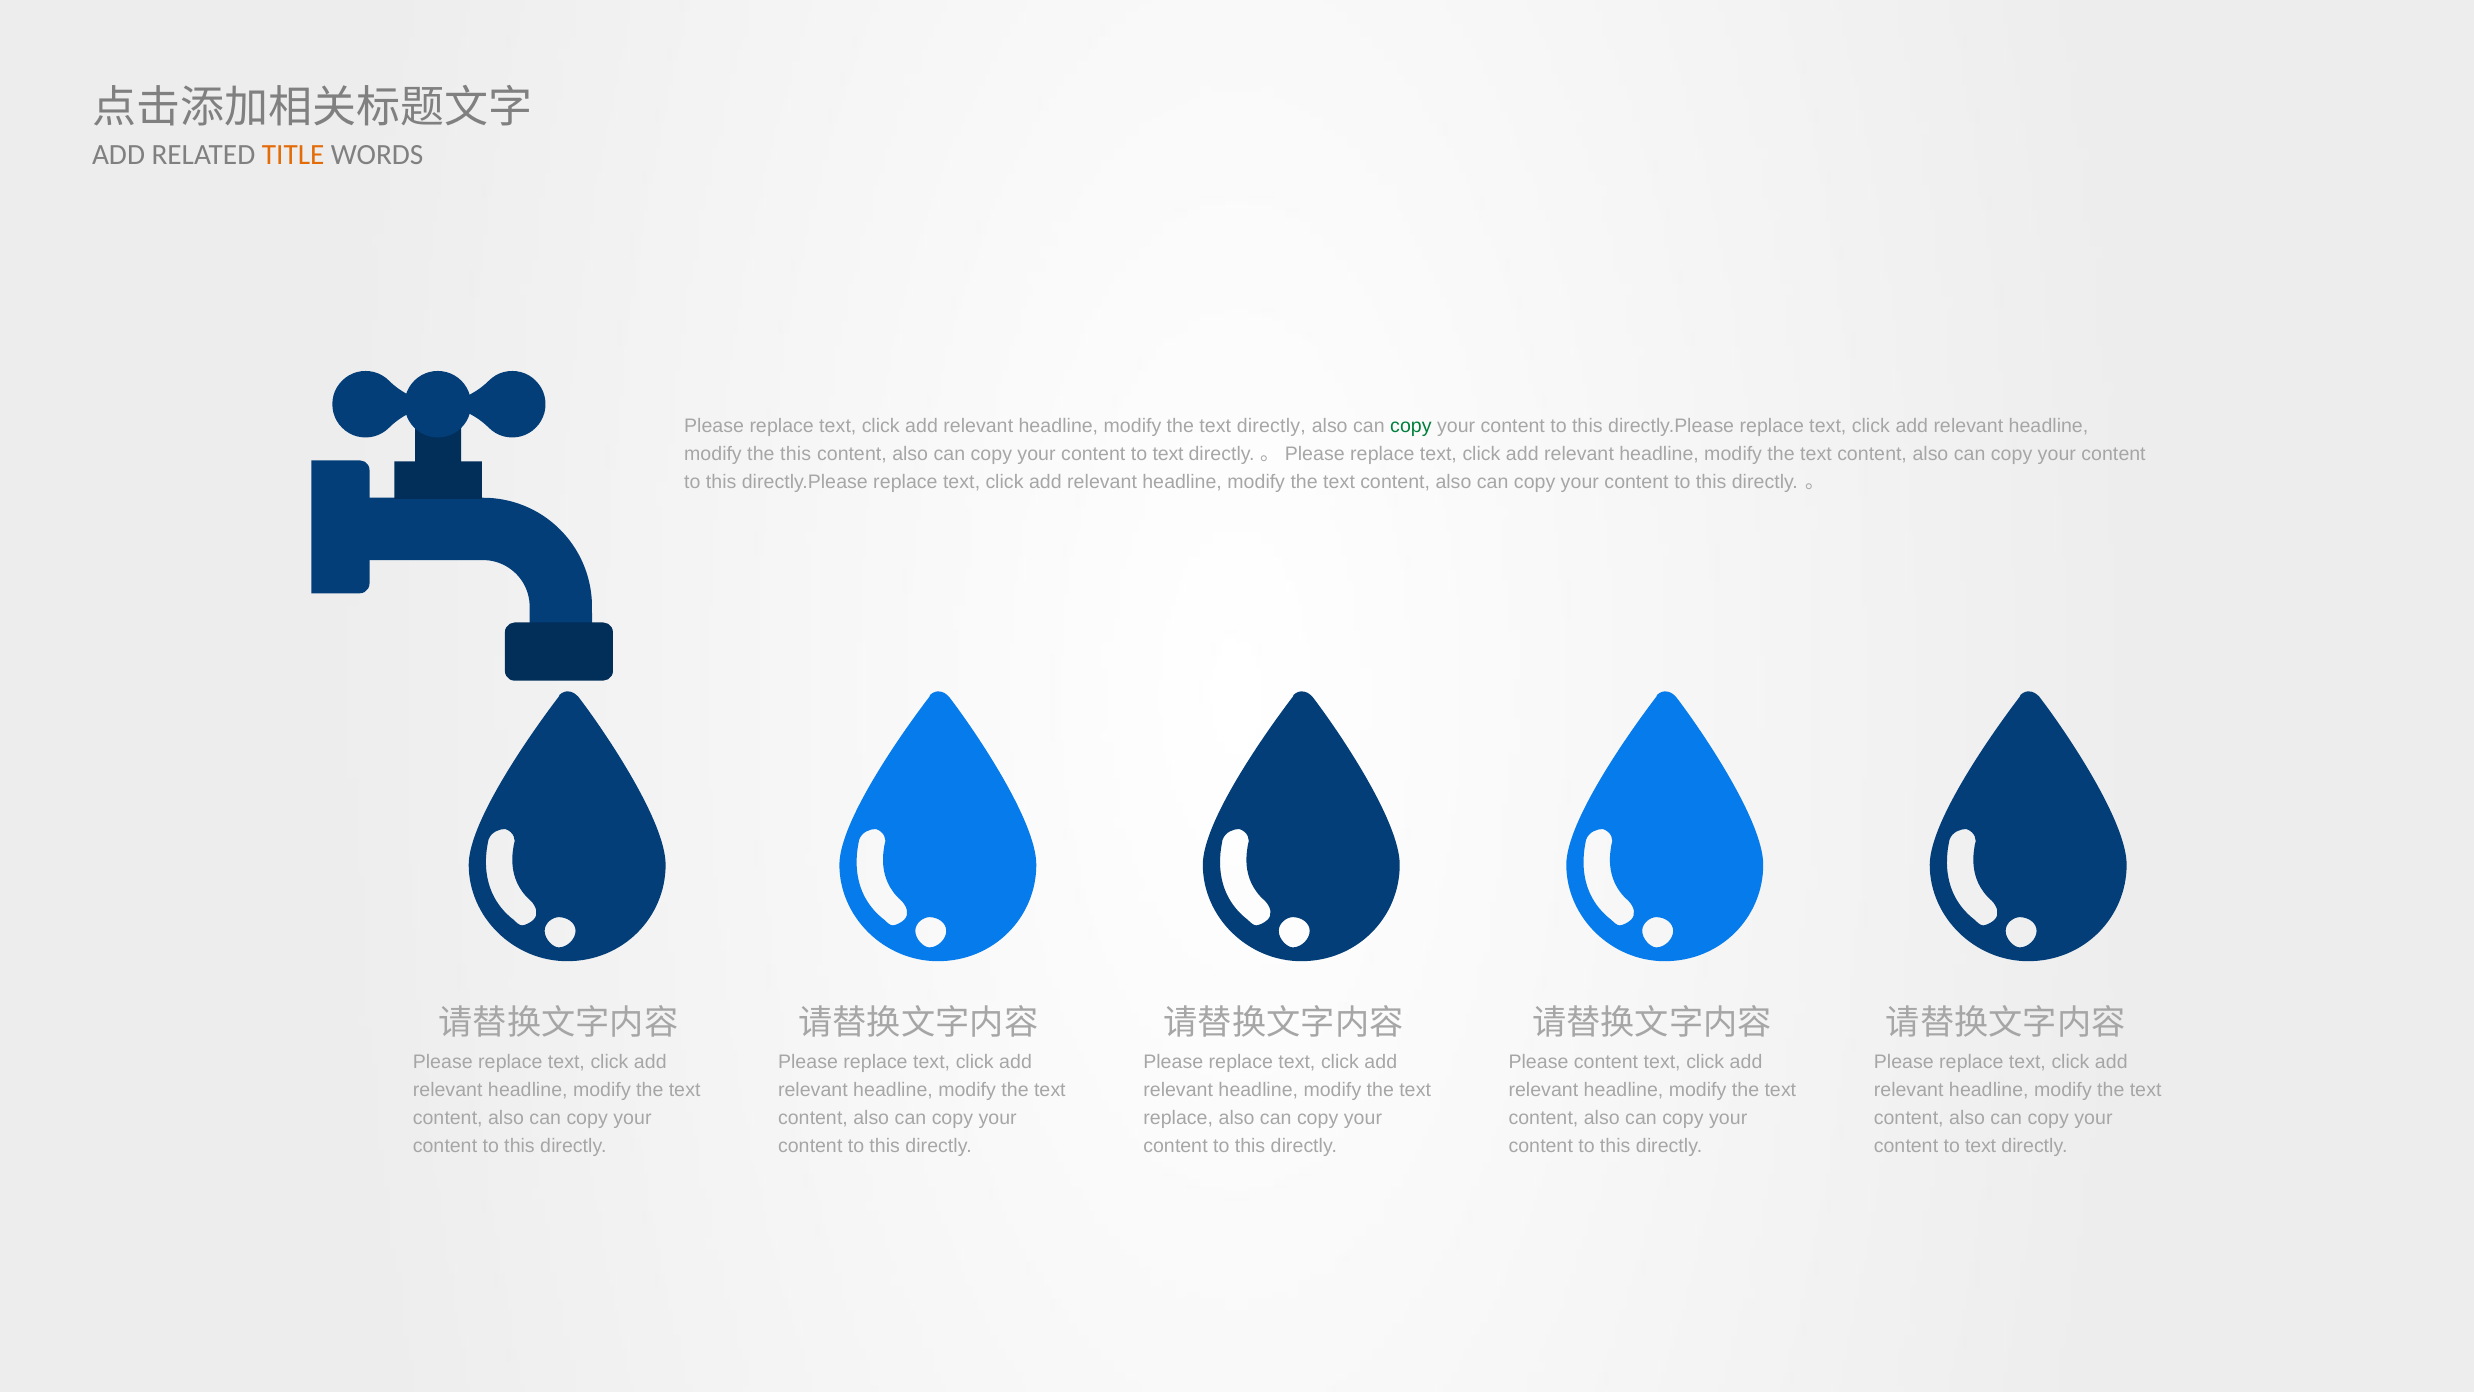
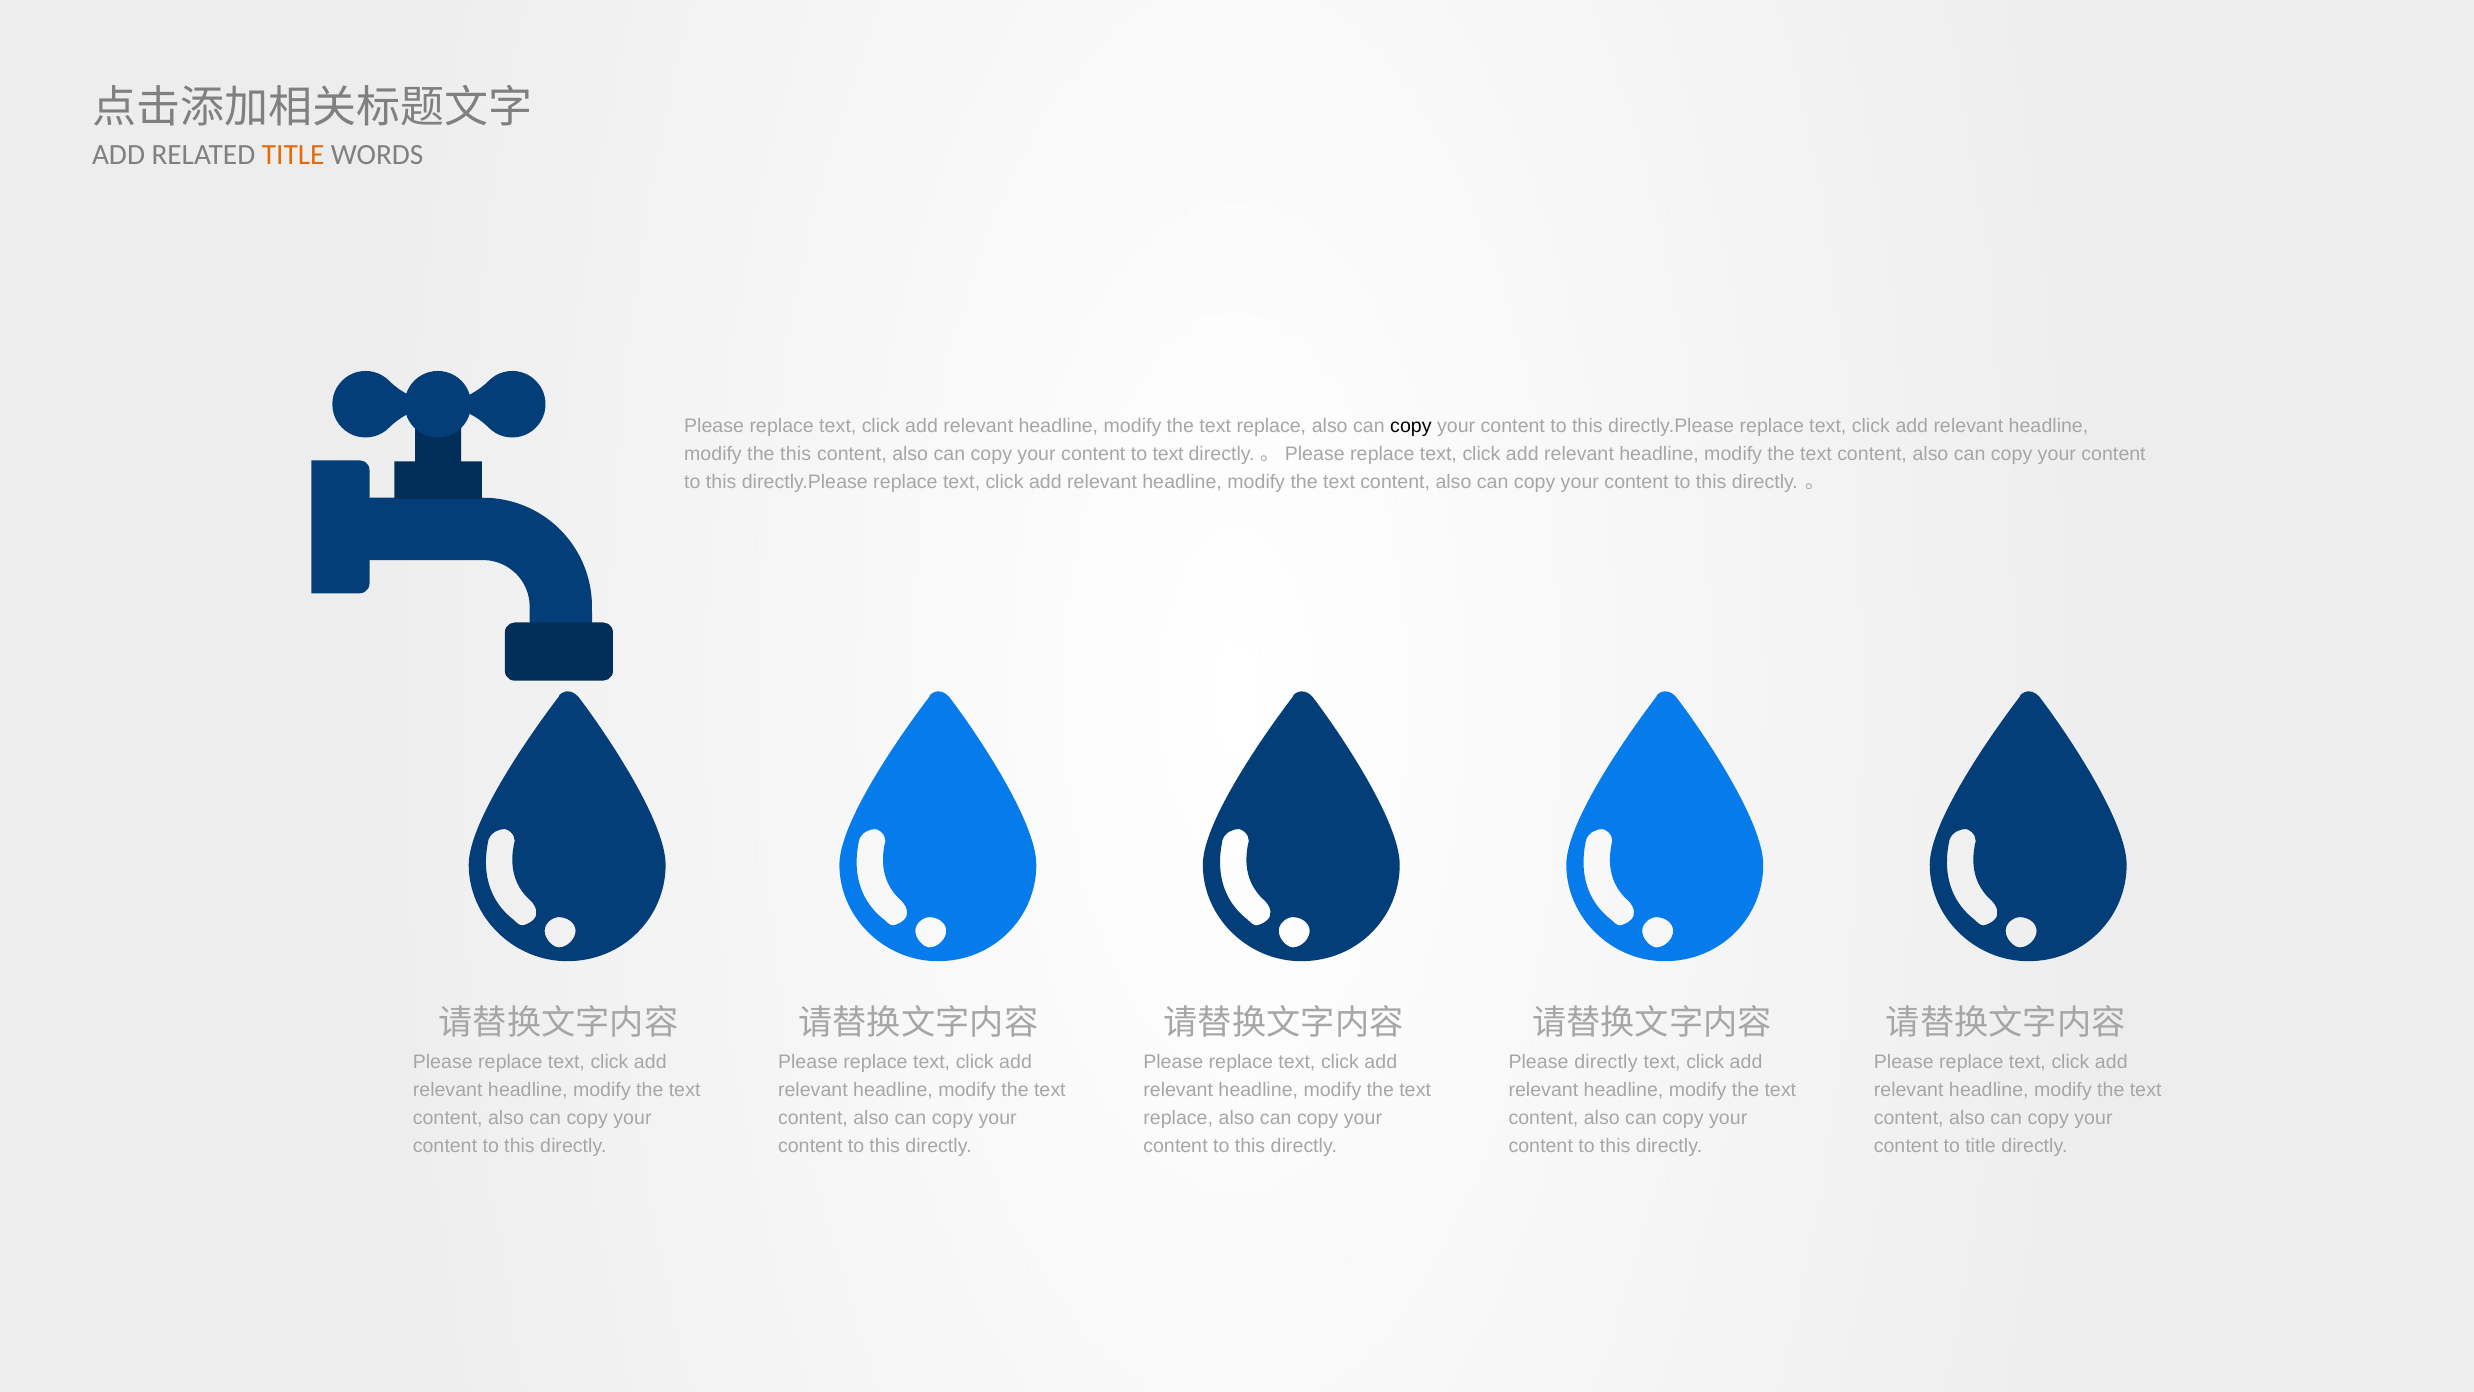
directly: directly -> replace (1271, 426)
copy colour: green -> black (1411, 426)
Please content: content -> directly (1606, 1062)
text: text -> title (1980, 1146)
